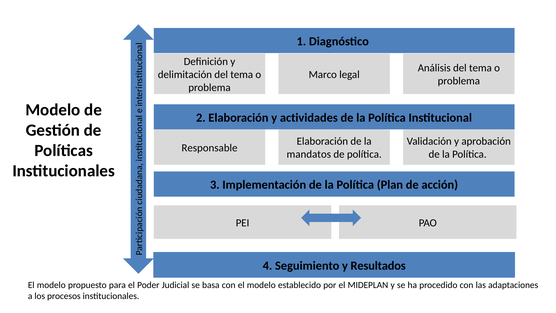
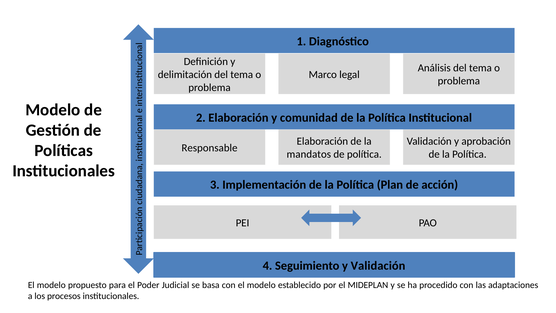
actividades: actividades -> comunidad (309, 118)
y Resultados: Resultados -> Validación (378, 266)
